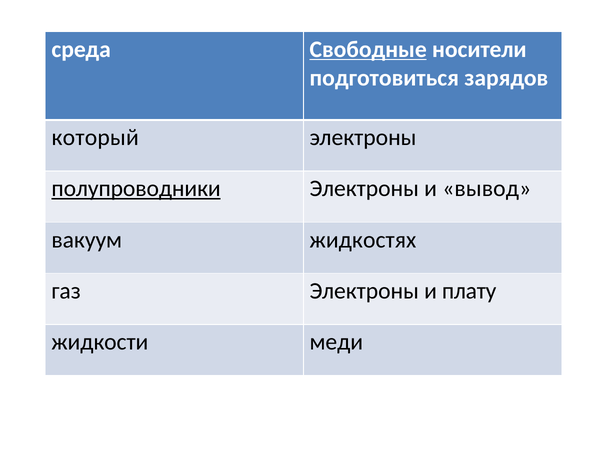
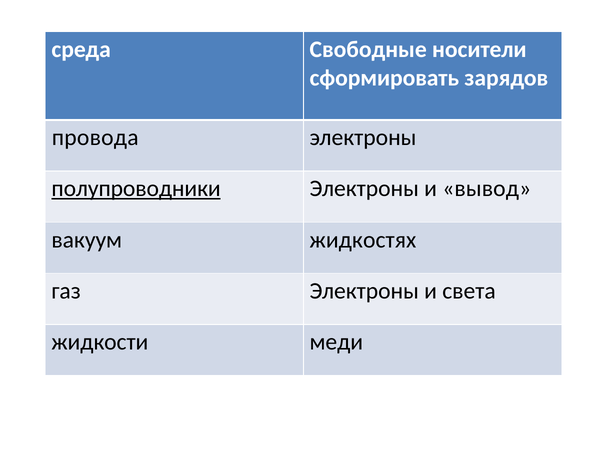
Свободные underline: present -> none (368, 49)
подготовиться: подготовиться -> сформировать (384, 78)
который: который -> провода (95, 138)
плату: плату -> света (469, 291)
